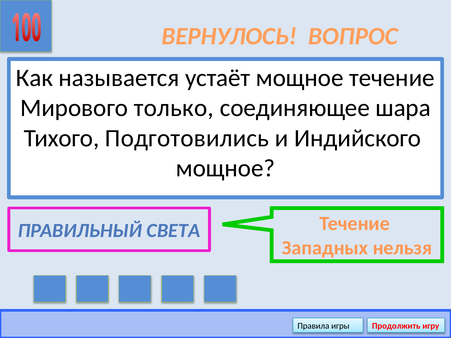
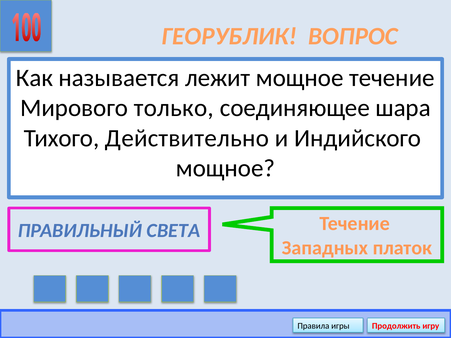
ВЕРНУЛОСЬ: ВЕРНУЛОСЬ -> ГЕОРУБЛИК (229, 36)
устаёт: устаёт -> лежит (218, 78)
Подготовились: Подготовились -> Действительно (187, 138)
нельзя: нельзя -> платок (402, 248)
